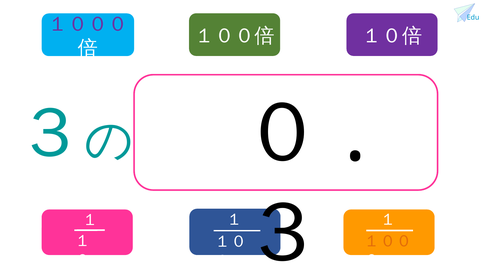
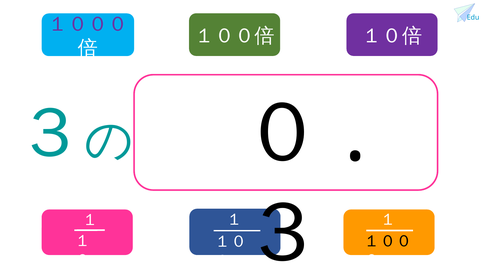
１００ colour: orange -> black (388, 241)
